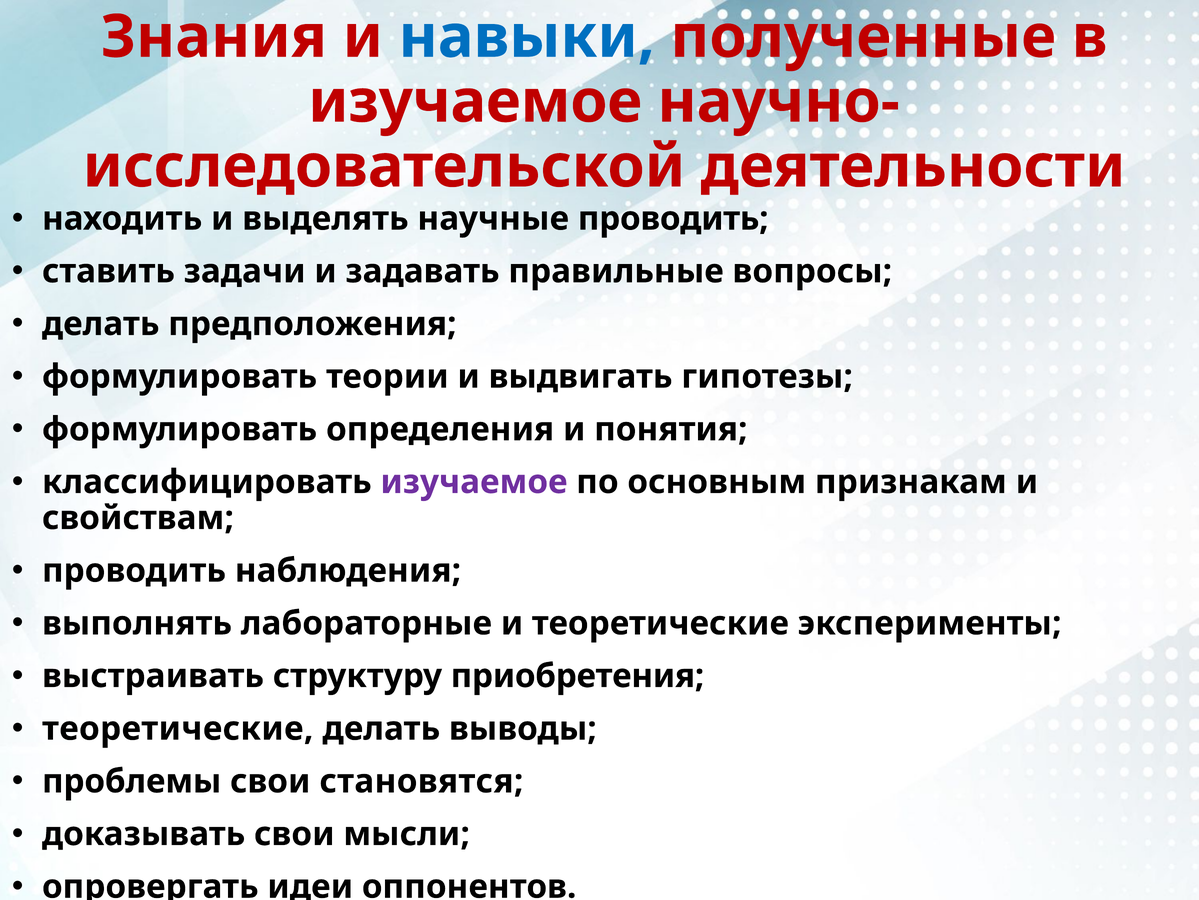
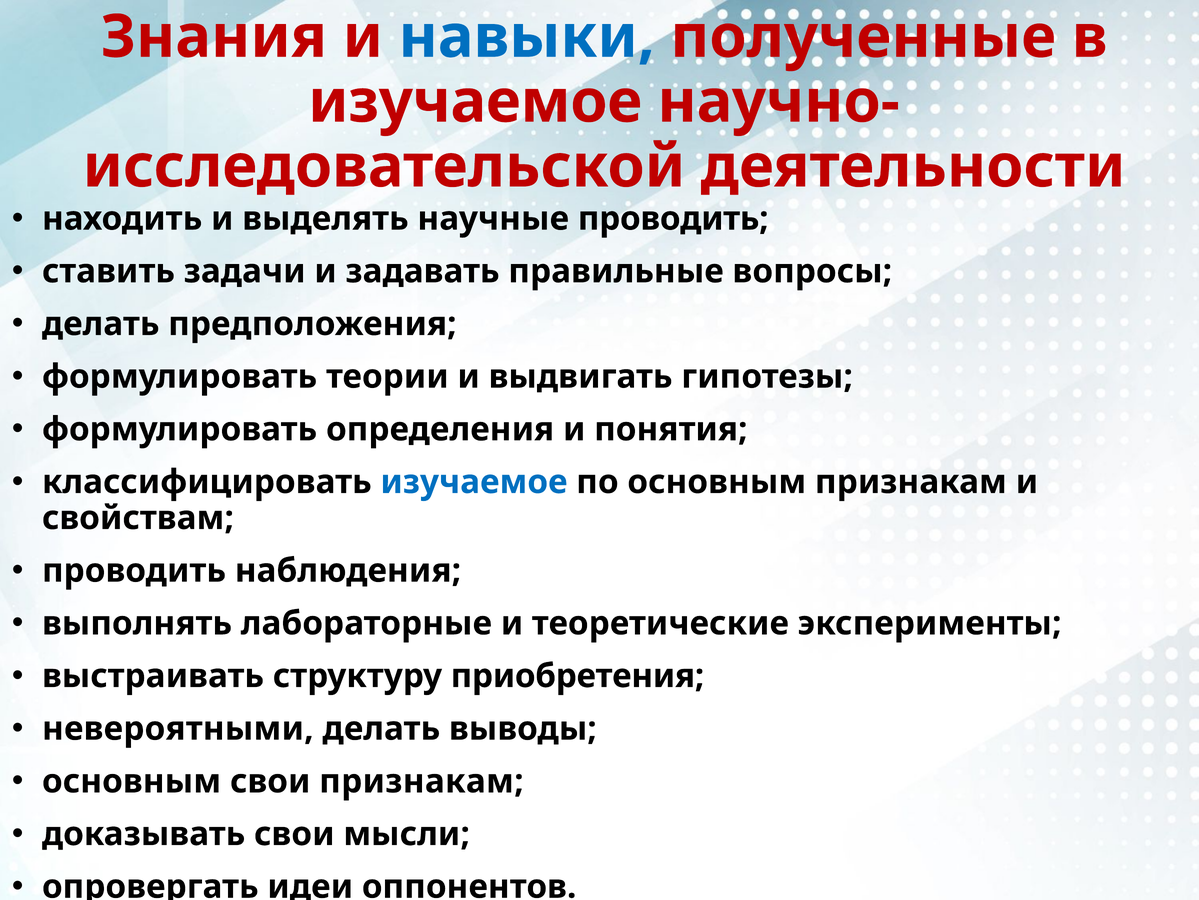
изучаемое colour: purple -> blue (474, 482)
теоретические: теоретические -> невероятными (178, 728)
проблемы: проблемы -> основным (132, 781)
свои становятся: становятся -> признакам (421, 781)
